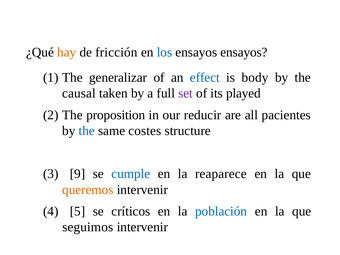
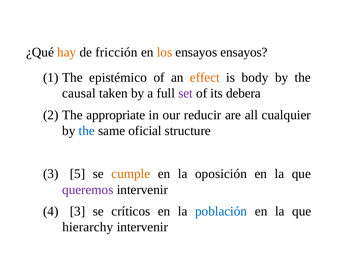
los colour: blue -> orange (164, 52)
generalizar: generalizar -> epistémico (118, 77)
effect colour: blue -> orange (205, 77)
played: played -> debera (243, 93)
proposition: proposition -> appropriate (116, 115)
pacientes: pacientes -> cualquier (286, 115)
costes: costes -> oficial (145, 131)
9: 9 -> 5 (78, 174)
cumple colour: blue -> orange (131, 174)
reaparece: reaparece -> oposición (221, 174)
queremos colour: orange -> purple (88, 190)
5: 5 -> 3 (78, 211)
seguimos: seguimos -> hierarchy (88, 227)
